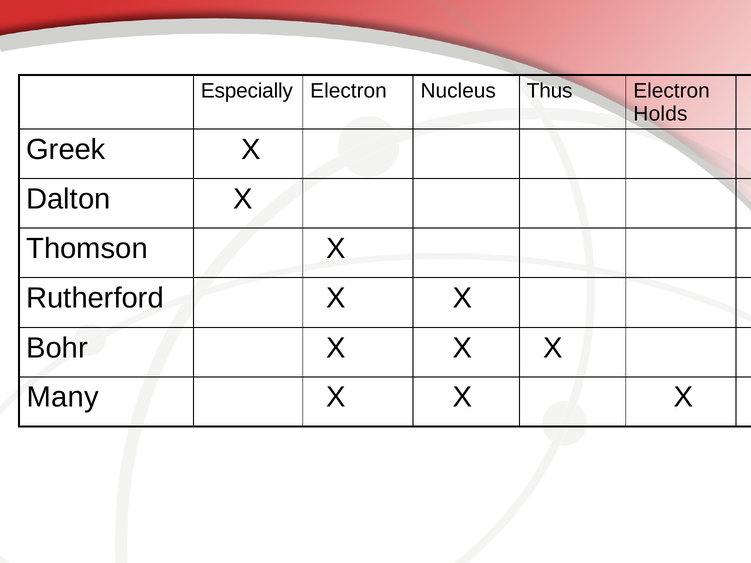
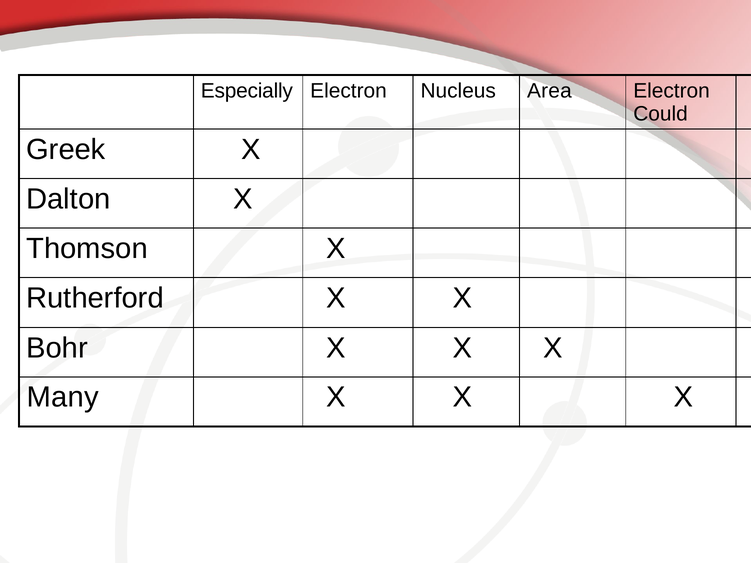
Thus: Thus -> Area (549, 91)
Holds: Holds -> Could (661, 114)
